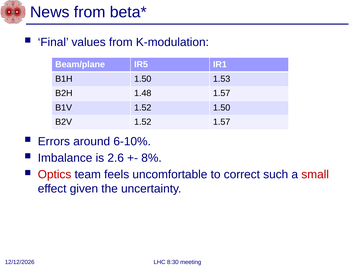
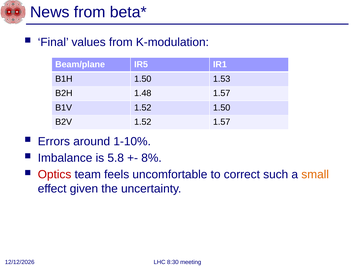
6-10%: 6-10% -> 1-10% (132, 142)
2.6: 2.6 -> 5.8 (116, 158)
small colour: red -> orange (315, 175)
